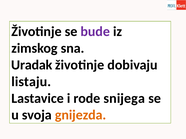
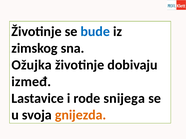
bude colour: purple -> blue (95, 32)
Uradak: Uradak -> Ožujka (32, 65)
listaju: listaju -> izmeđ (31, 82)
